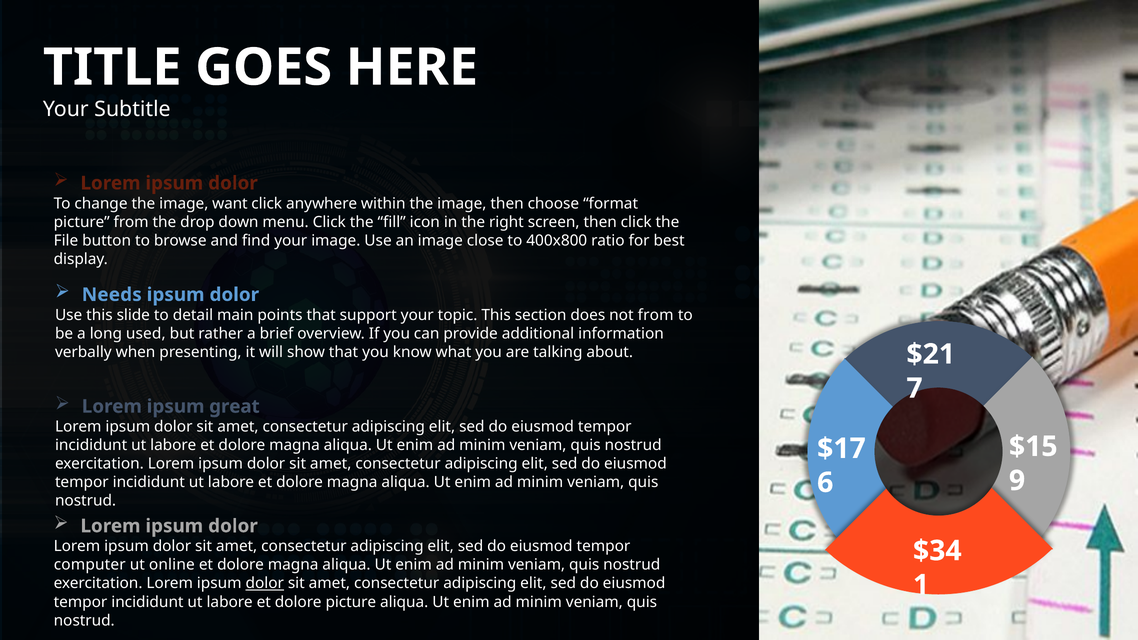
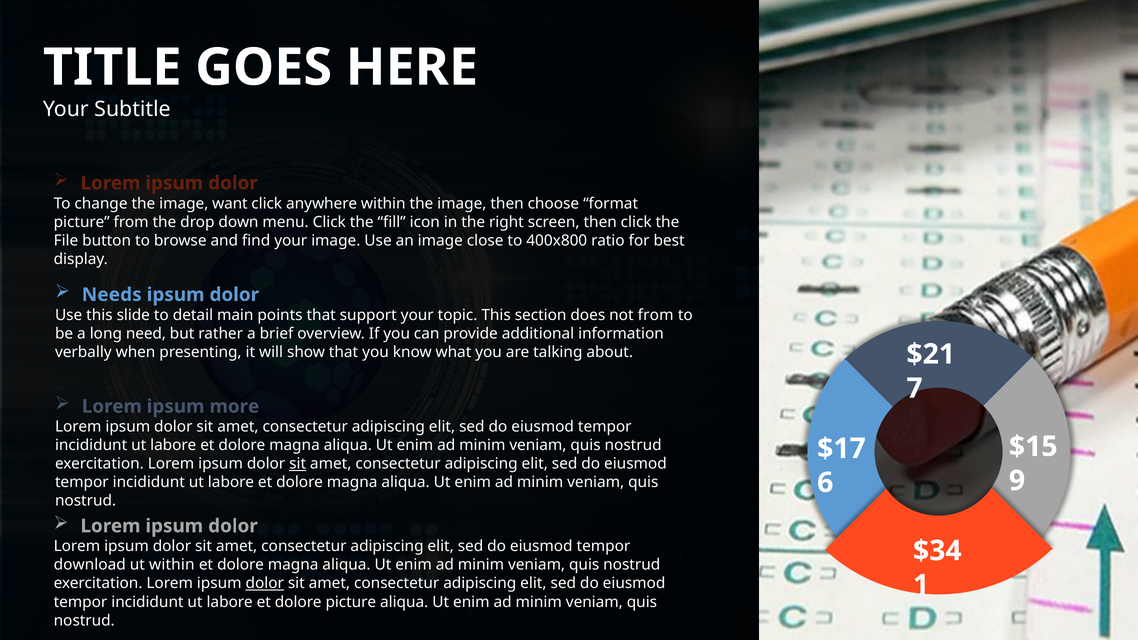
used: used -> need (146, 334)
great: great -> more (234, 407)
sit underline: none -> present (298, 464)
computer: computer -> download (90, 565)
ut online: online -> within (172, 565)
